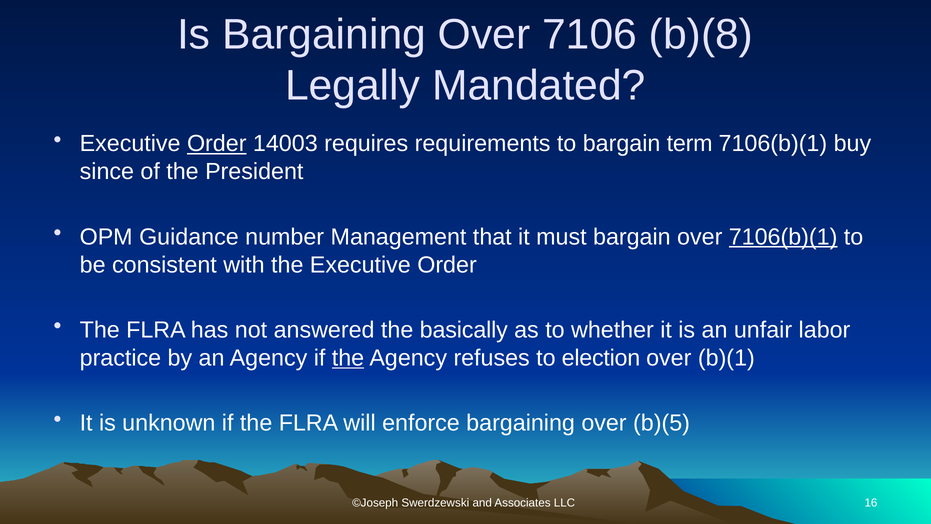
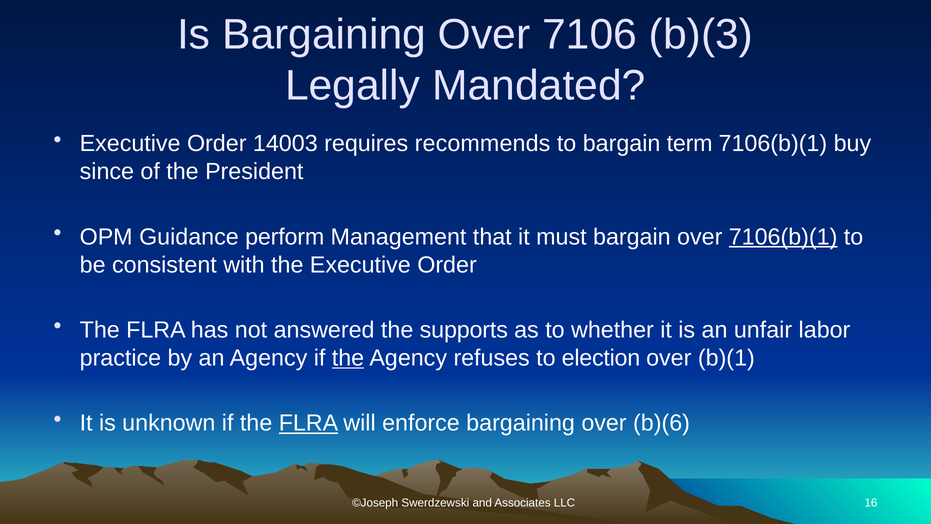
b)(8: b)(8 -> b)(3 (701, 34)
Order underline: present -> none (217, 144)
requirements: requirements -> recommends (483, 144)
number: number -> perform (285, 237)
basically: basically -> supports (464, 330)
FLRA underline: none -> present (308, 423)
b)(5: b)(5 -> b)(6 (662, 423)
